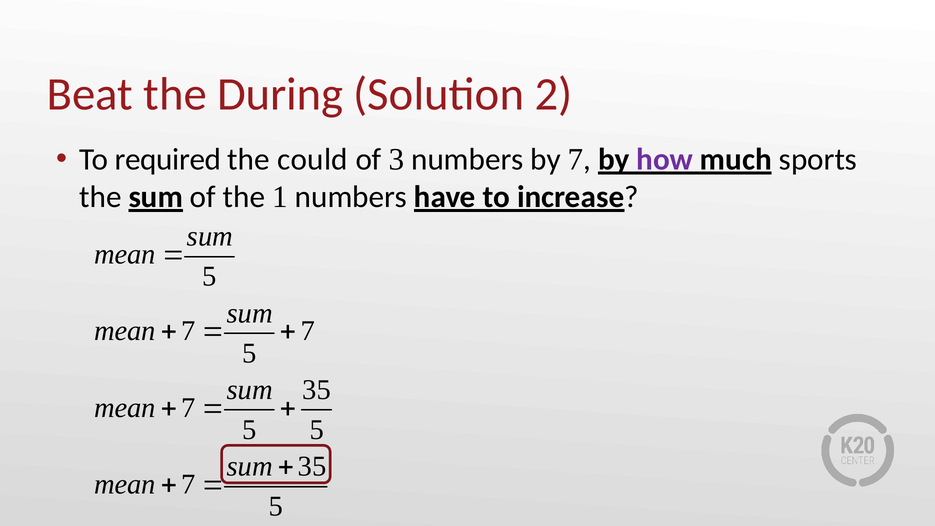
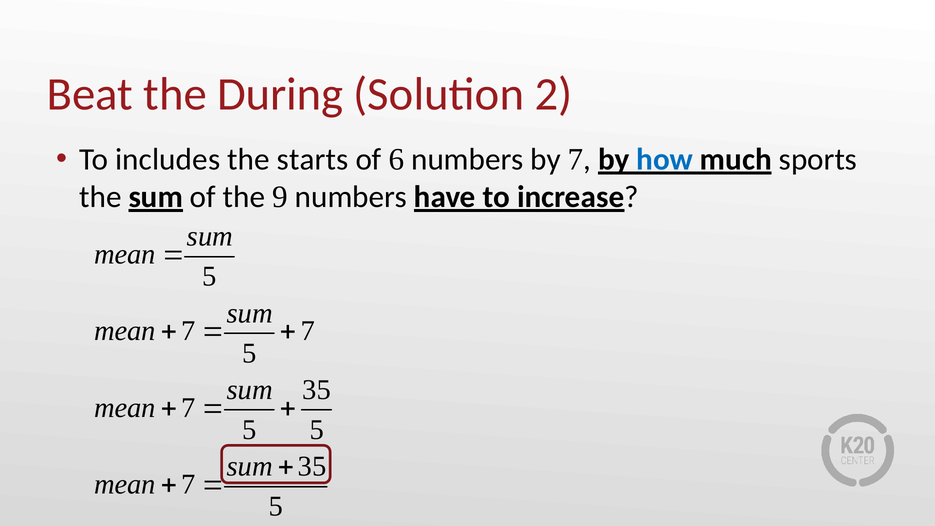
required: required -> includes (168, 159)
could: could -> starts (313, 159)
3: 3 -> 6 (396, 159)
how colour: purple -> blue (665, 159)
1: 1 -> 9 (280, 197)
